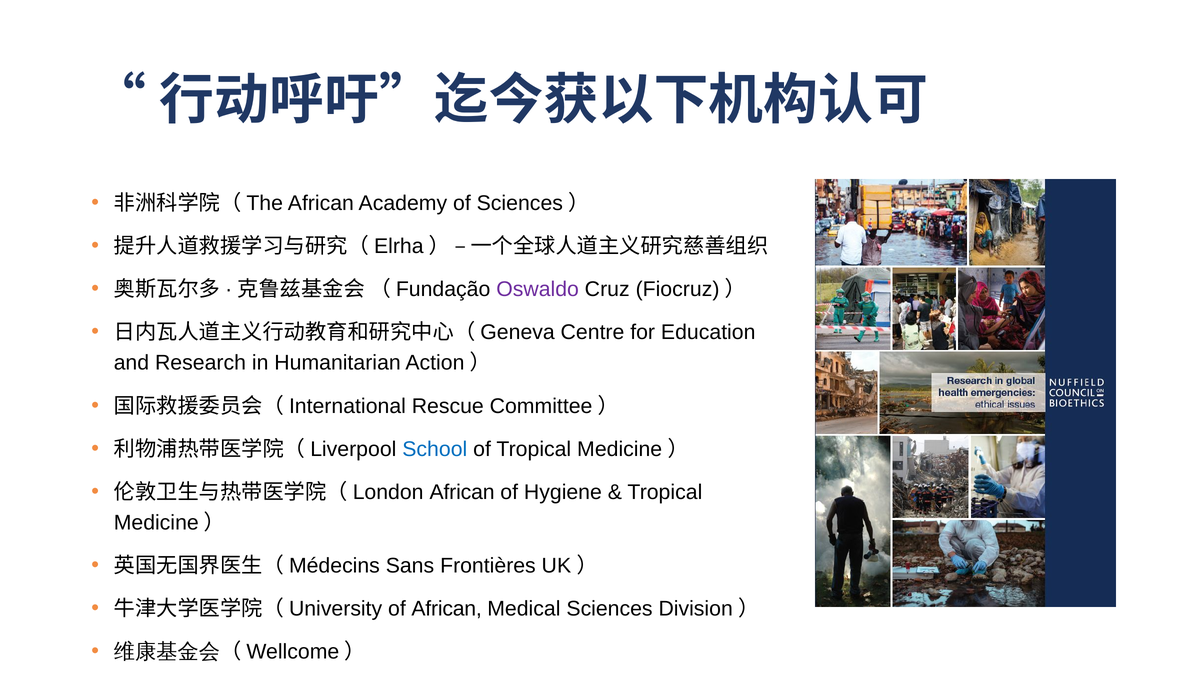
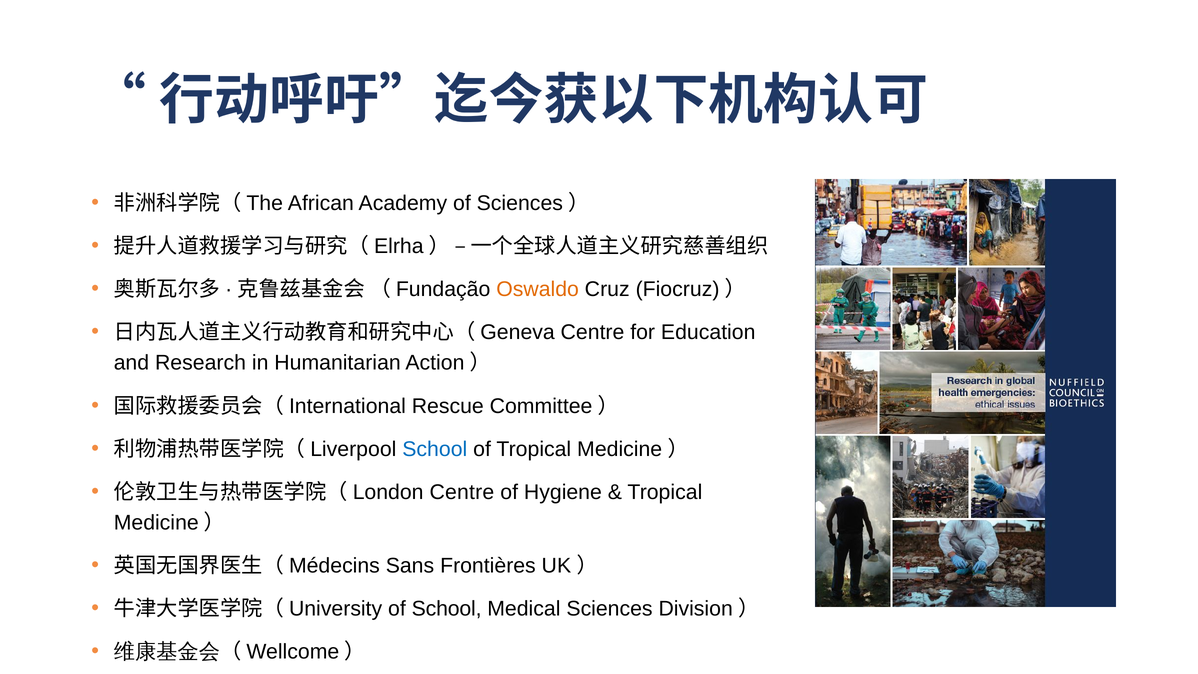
Oswaldo colour: purple -> orange (538, 289)
African: African -> Centre (462, 492)
of African: African -> School (447, 609)
